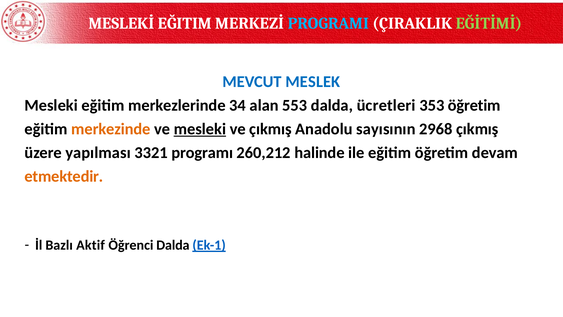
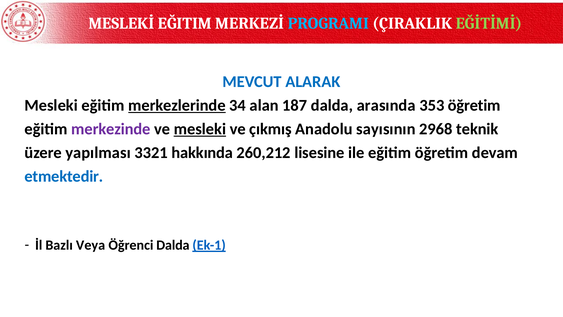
MESLEK: MESLEK -> ALARAK (313, 82)
merkezlerinde underline: none -> present (177, 105)
553: 553 -> 187 (295, 105)
ücretleri: ücretleri -> arasında (386, 105)
merkezinde colour: orange -> purple (111, 129)
2968 çıkmış: çıkmış -> teknik (477, 129)
programı: programı -> hakkında (202, 153)
halinde: halinde -> lisesine (319, 153)
etmektedir colour: orange -> blue (64, 176)
Aktif: Aktif -> Veya (91, 245)
